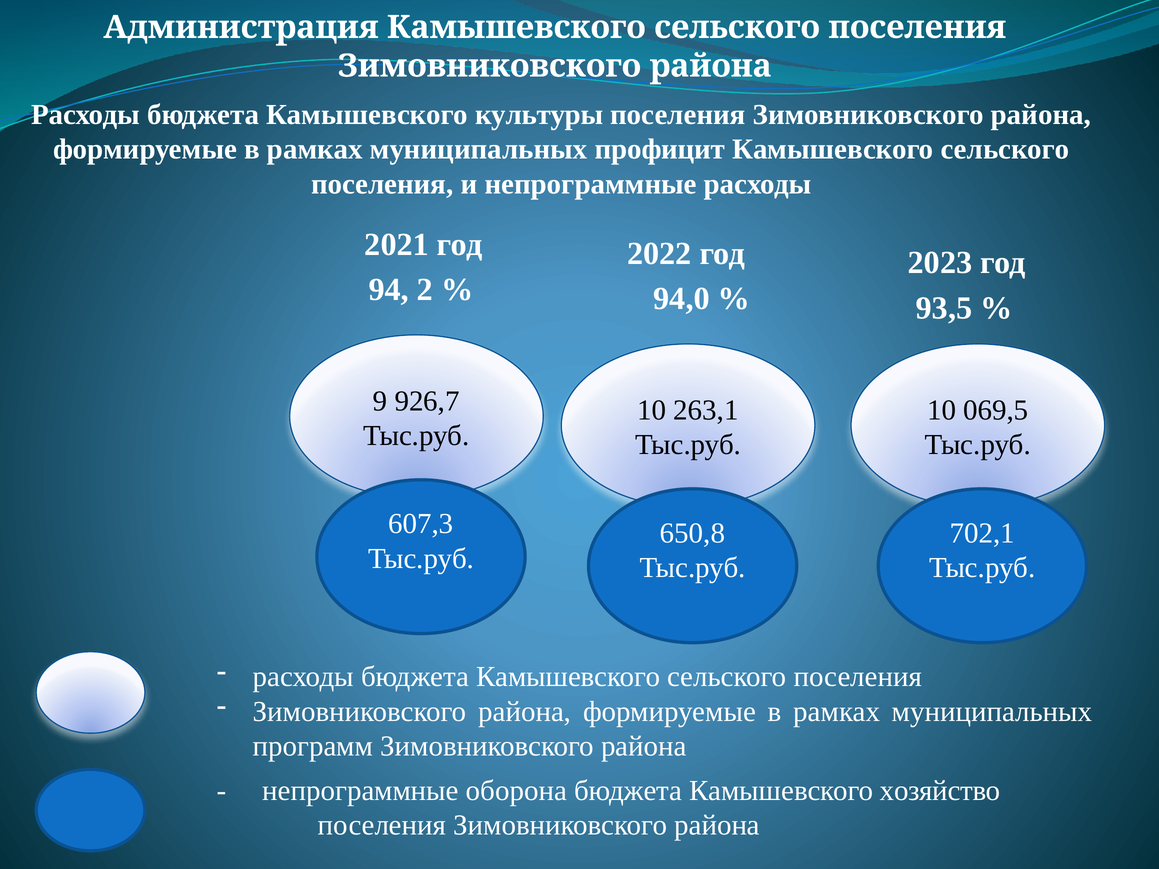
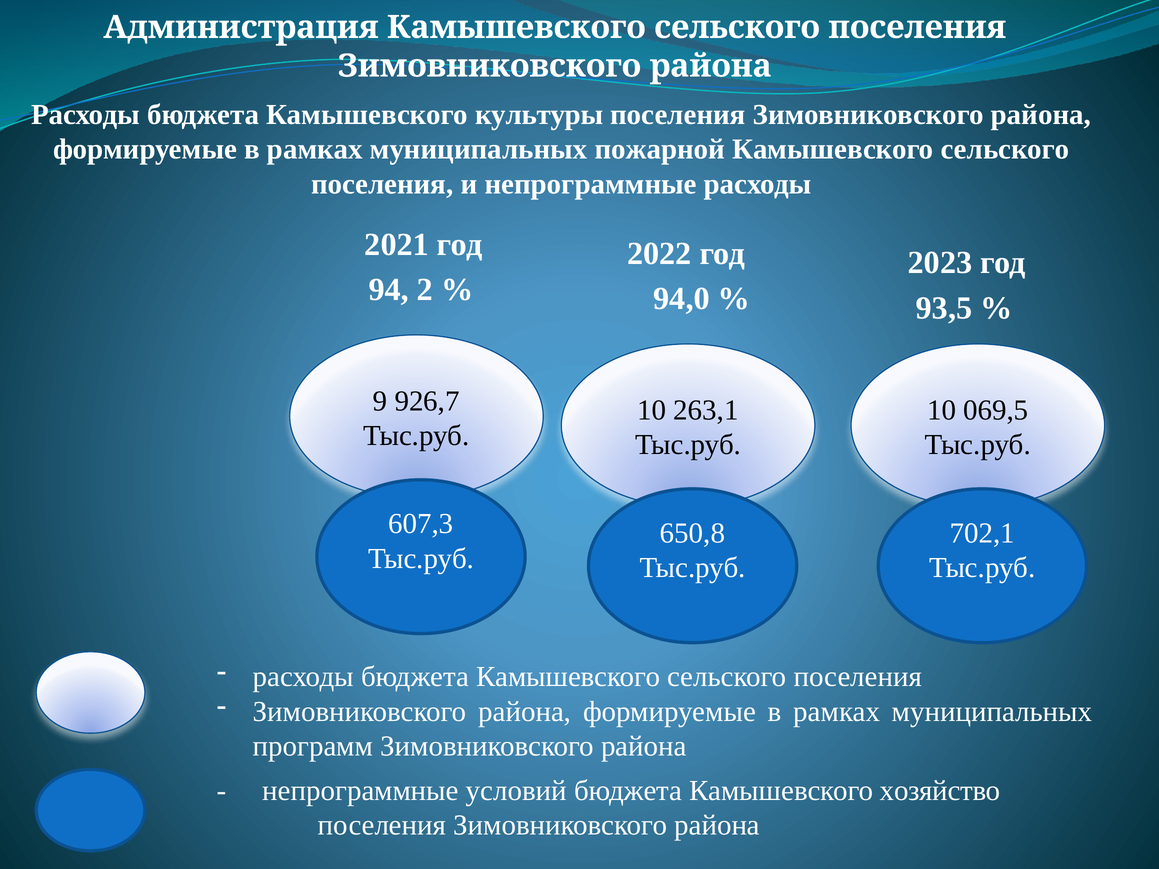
профицит: профицит -> пожарной (660, 149)
оборона: оборона -> условий (516, 791)
